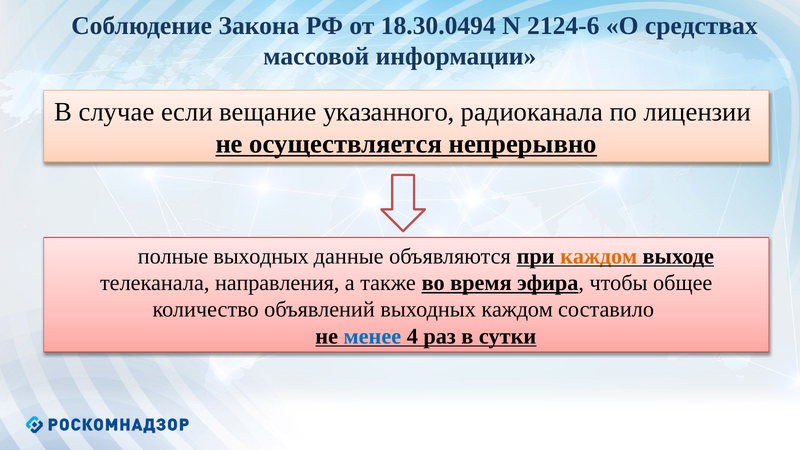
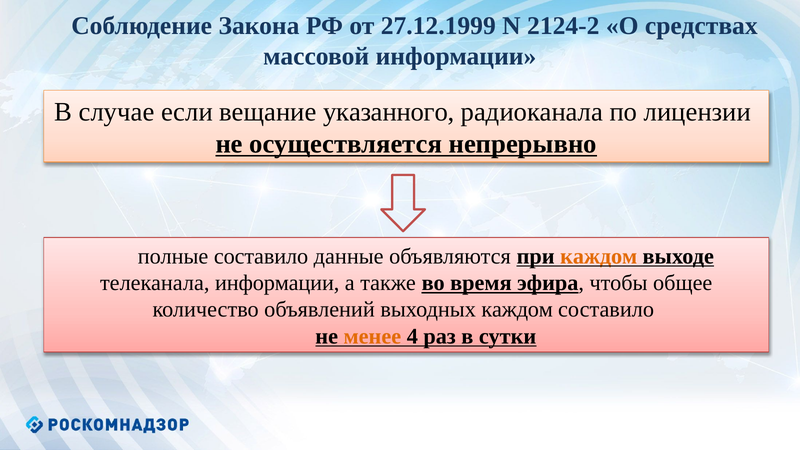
18.30.0494: 18.30.0494 -> 27.12.1999 (438, 26)
2124-6: 2124-6 -> 2124-2 (563, 26)
полные выходных: выходных -> составило (261, 256)
телеканала направления: направления -> информации (277, 283)
менее colour: blue -> orange (372, 336)
